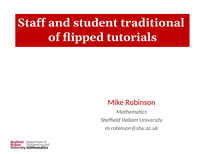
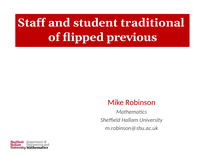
tutorials: tutorials -> previous (132, 37)
